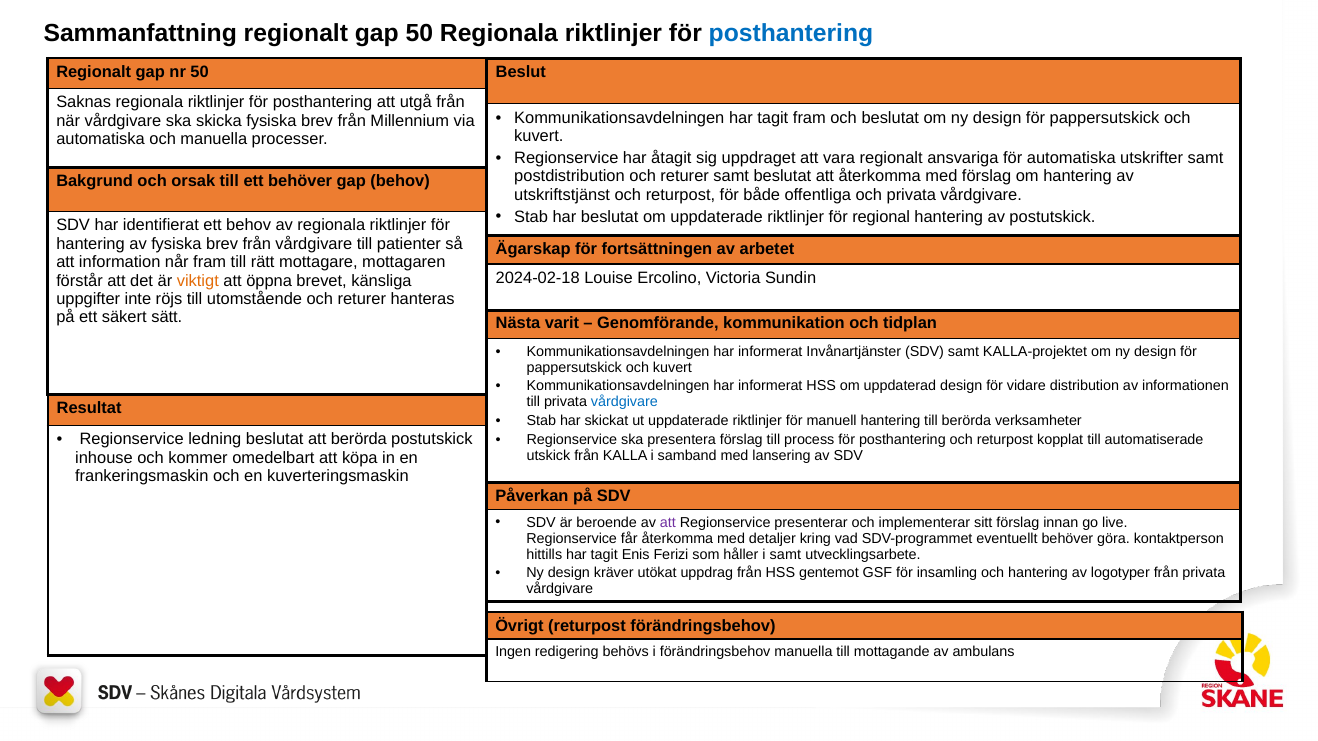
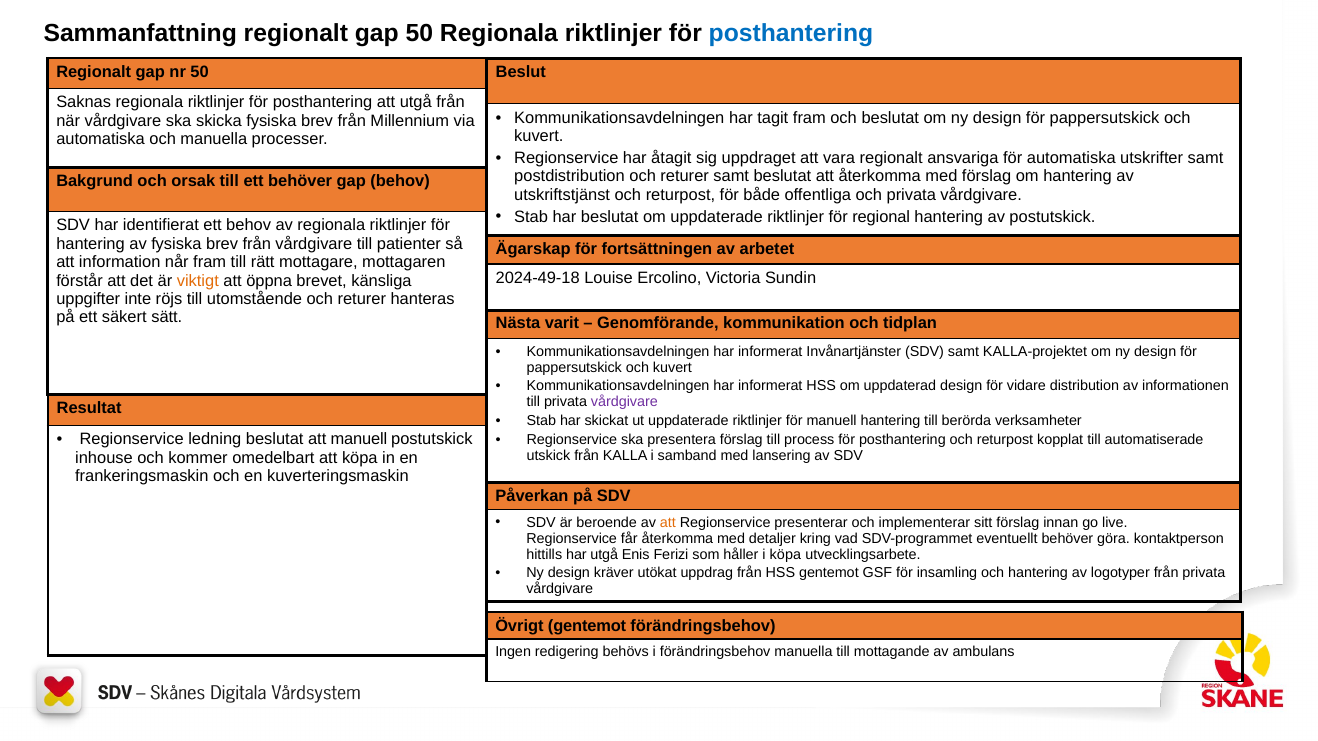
2024-02-18: 2024-02-18 -> 2024-49-18 (538, 278)
vårdgivare colour: blue -> purple (624, 402)
att berörda: berörda -> manuell (359, 440)
att colour: purple -> orange (668, 523)
hittills har tagit: tagit -> utgå (604, 555)
i samt: samt -> köpa (785, 555)
Övrigt returpost: returpost -> gentemot (587, 626)
